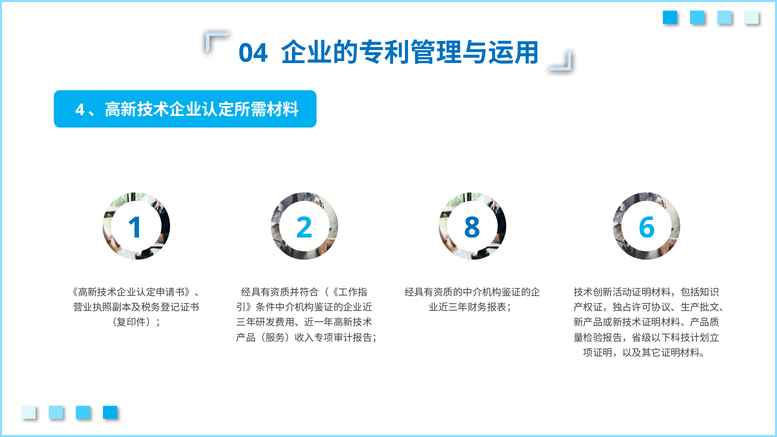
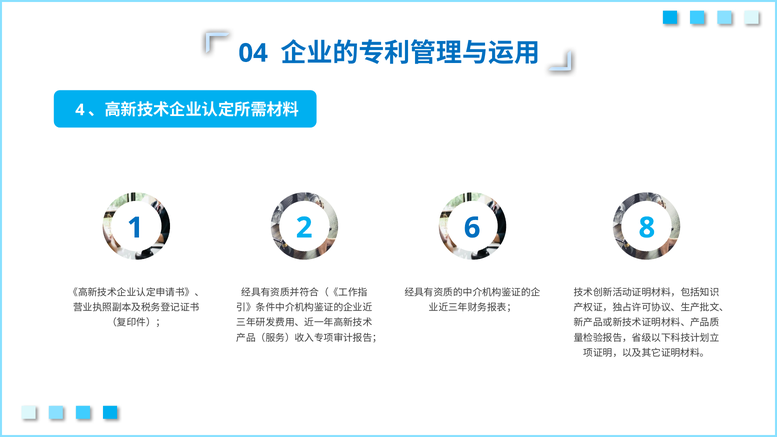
8: 8 -> 6 (472, 228)
6: 6 -> 8 (647, 228)
